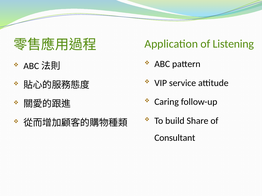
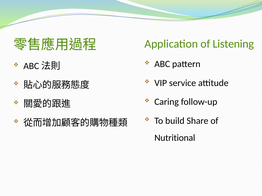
Consultant: Consultant -> Nutritional (175, 138)
